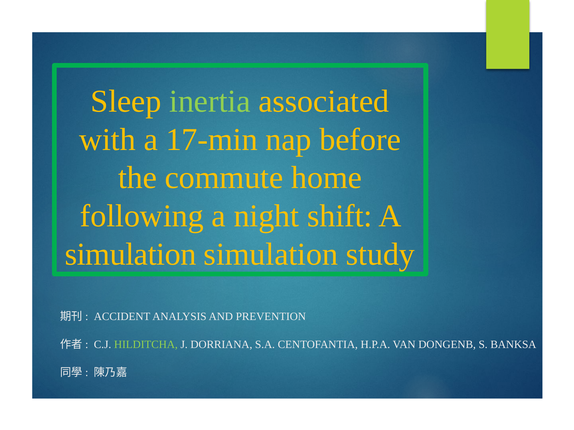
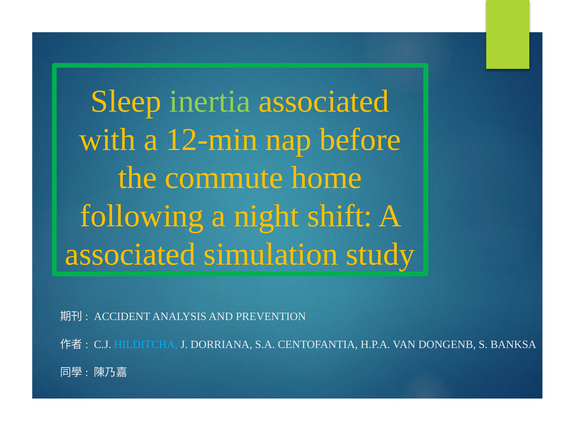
17-min: 17-min -> 12-min (212, 140)
simulation: simulation -> associated (130, 255)
HILDITCHA colour: light green -> light blue (146, 345)
